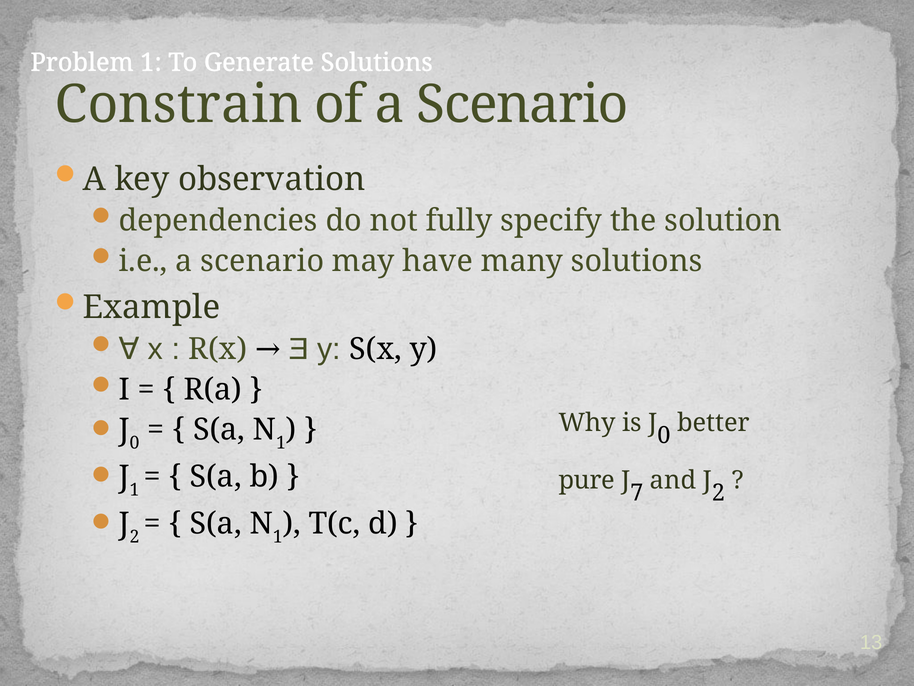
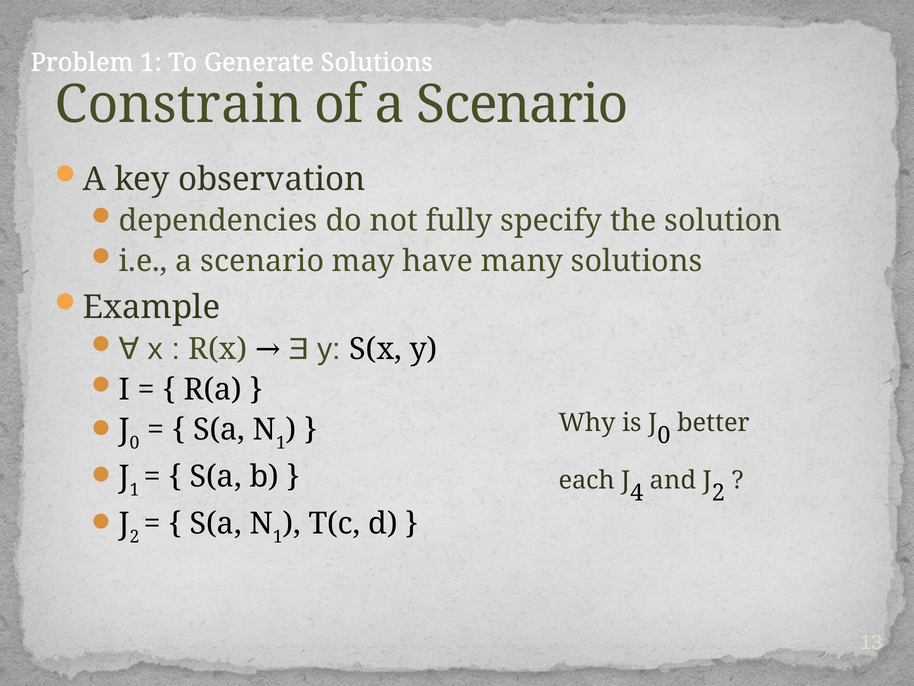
pure: pure -> each (587, 480)
7: 7 -> 4 (637, 493)
